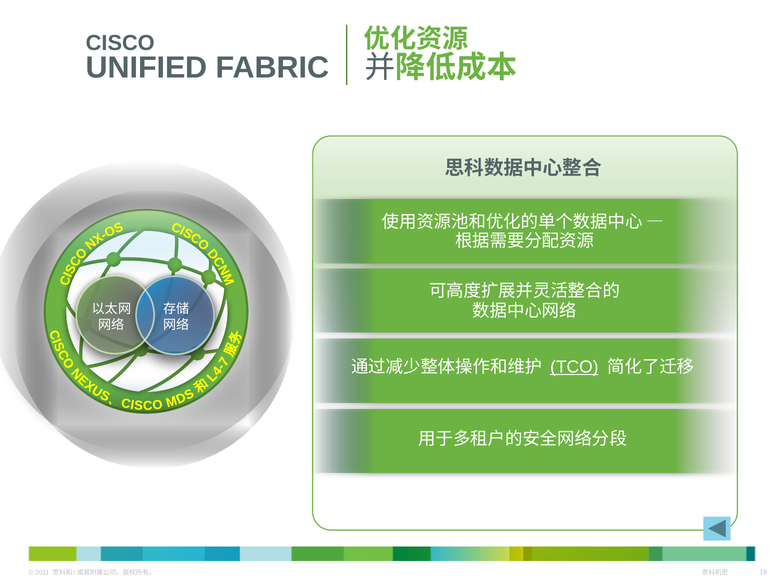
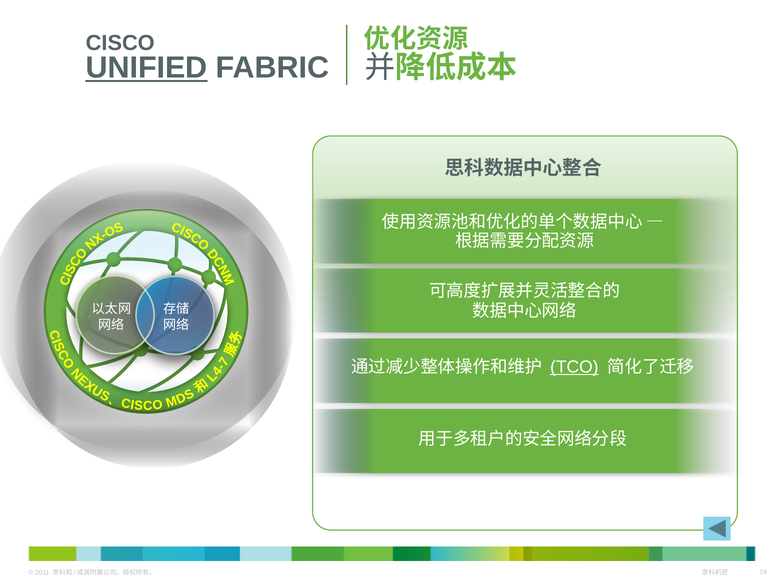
UNIFIED underline: none -> present (147, 68)
